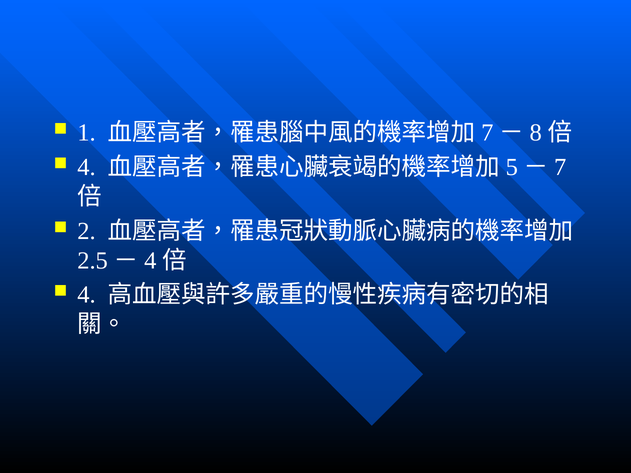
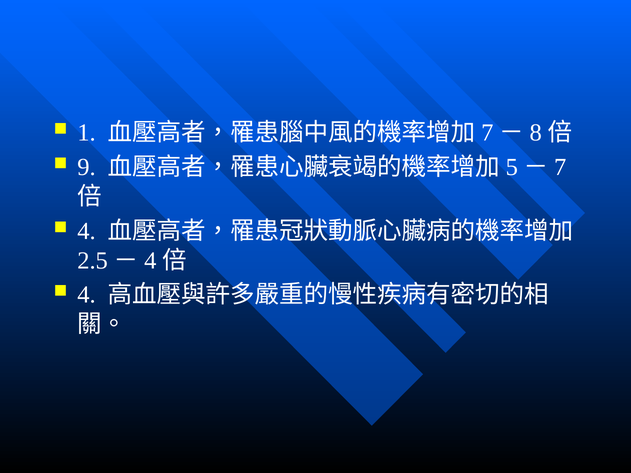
4: 4 -> 9 (86, 167)
2: 2 -> 4 (86, 231)
